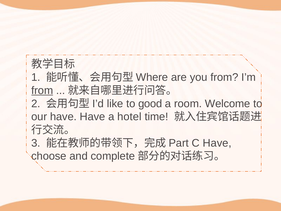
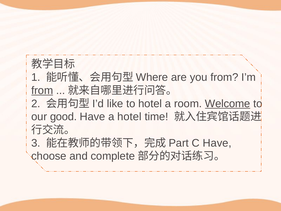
to good: good -> hotel (150, 103)
Welcome underline: none -> present (228, 103)
our have: have -> good (63, 117)
